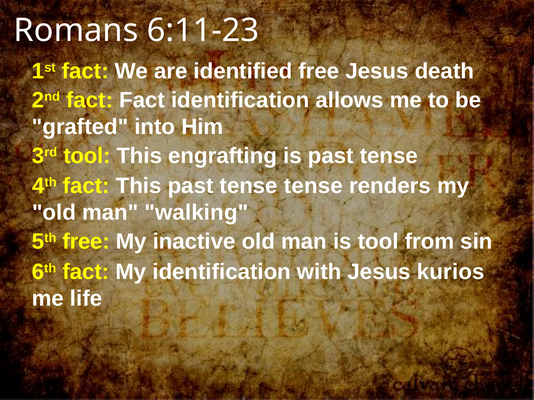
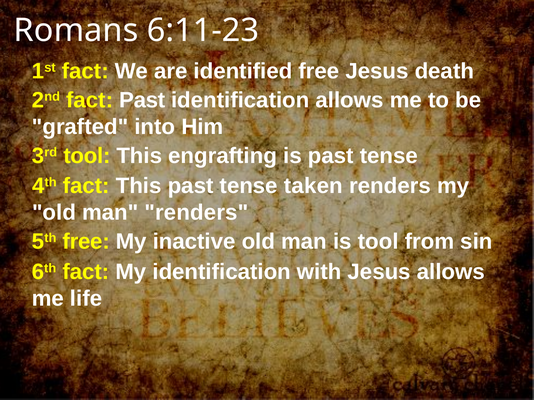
fact Fact: Fact -> Past (142, 100)
tense tense: tense -> taken (313, 186)
man walking: walking -> renders (196, 213)
Jesus kurios: kurios -> allows (451, 272)
